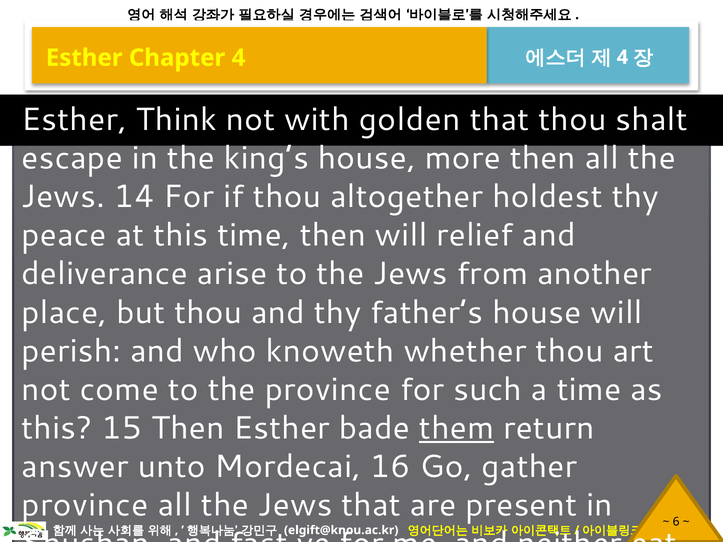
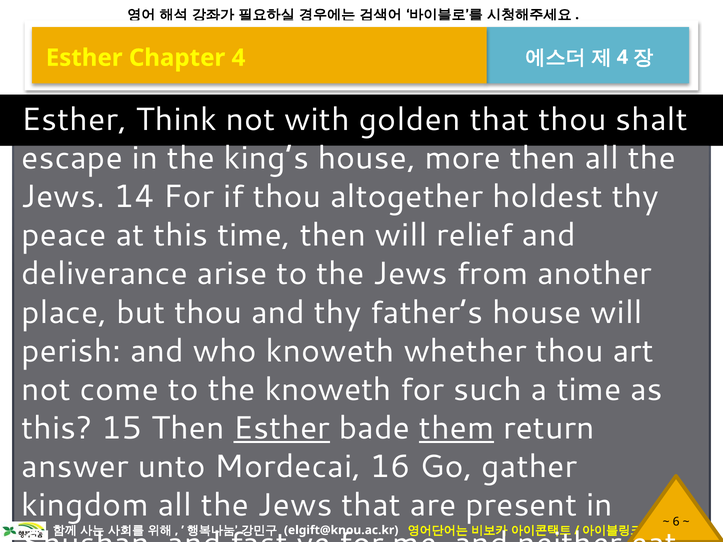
the province: province -> knoweth (328, 390)
Esther underline: none -> present (282, 428)
province: province -> kingdom (85, 505)
